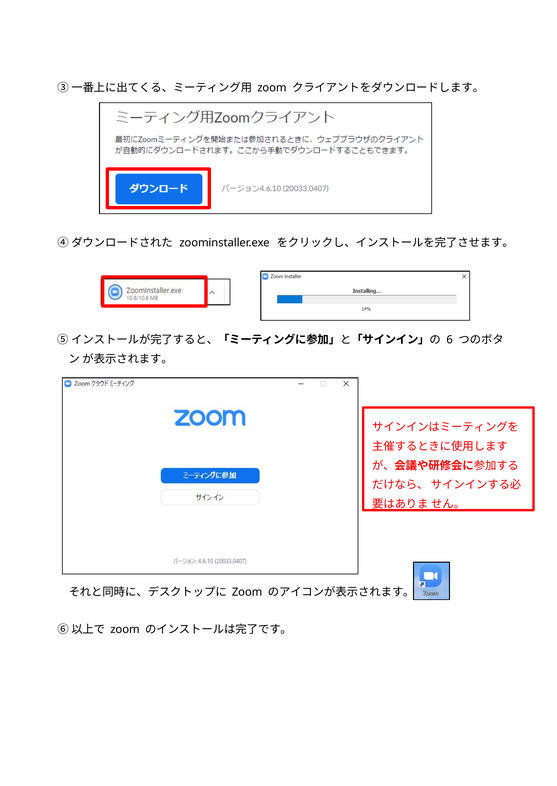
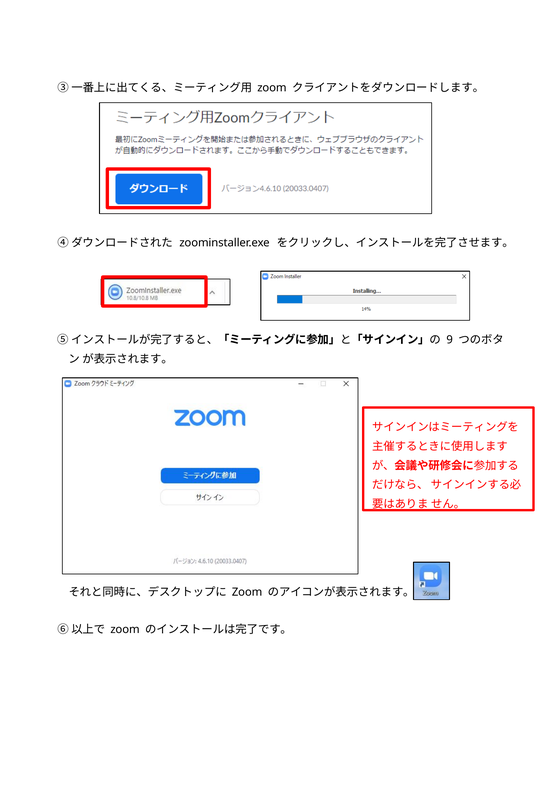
6: 6 -> 9 (450, 340)
